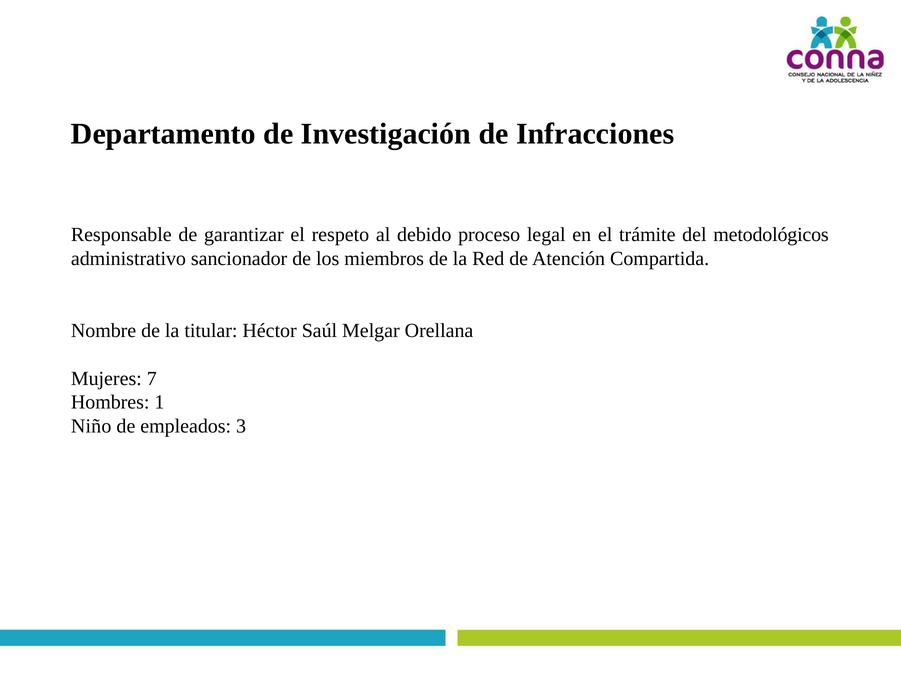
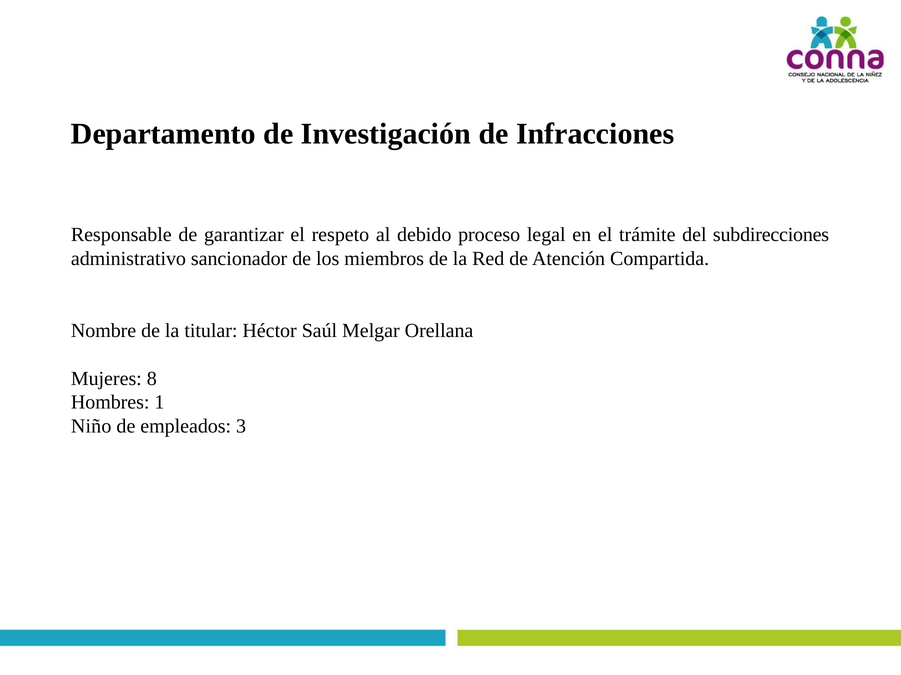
metodológicos: metodológicos -> subdirecciones (771, 235)
7: 7 -> 8 (152, 379)
